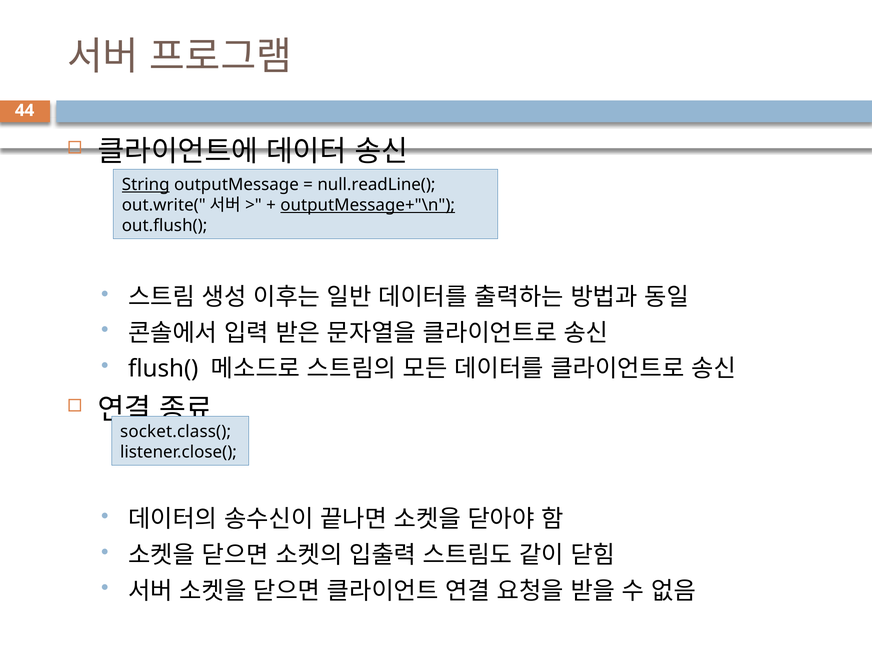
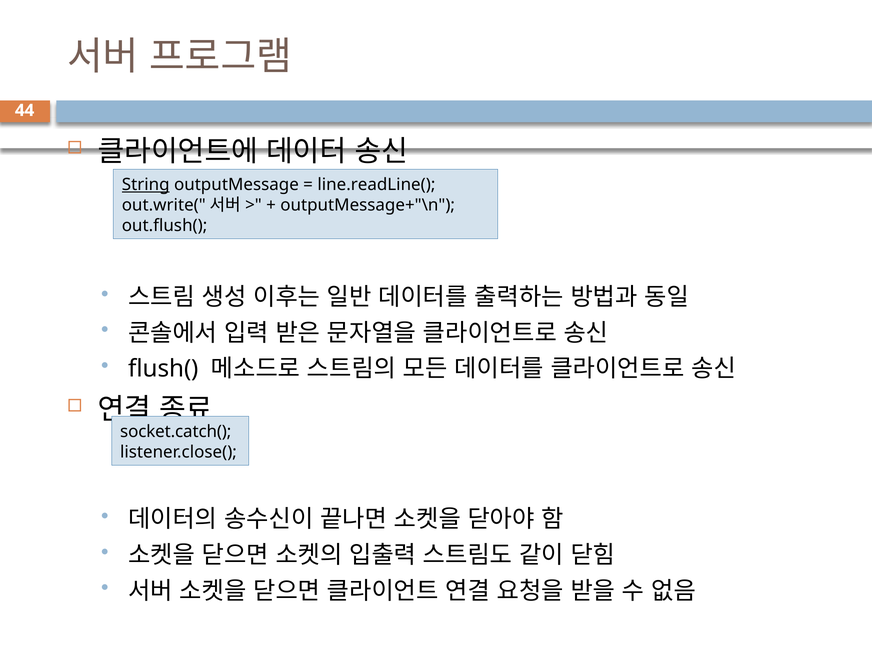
null.readLine(: null.readLine( -> line.readLine( (376, 185)
outputMessage+"\n underline: present -> none (368, 205)
socket.class(: socket.class( -> socket.catch( (176, 432)
